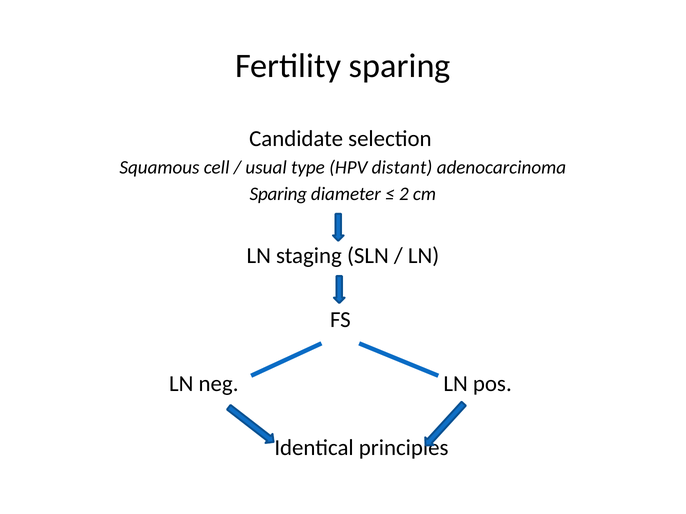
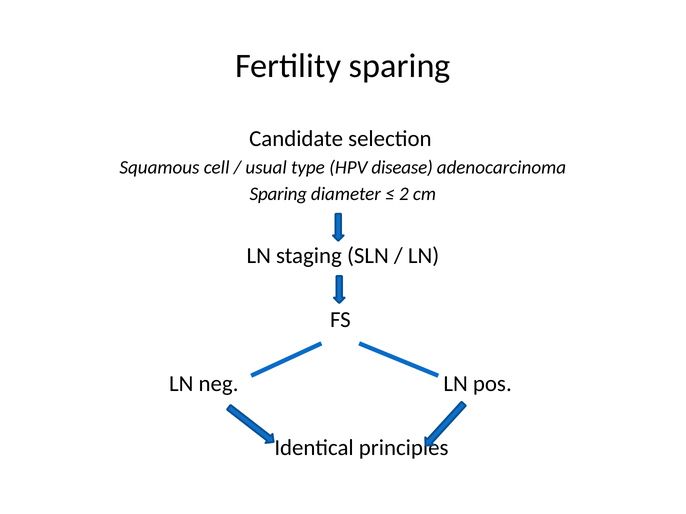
distant: distant -> disease (402, 168)
